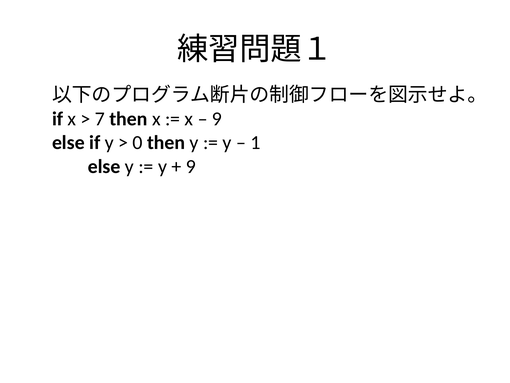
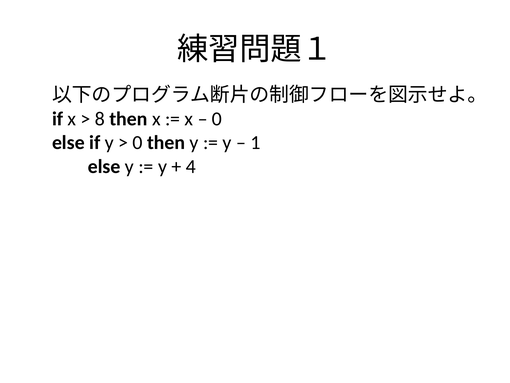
7: 7 -> 8 (100, 119)
9: 9 -> 0 (217, 119)
9: 9 -> 4 (191, 166)
